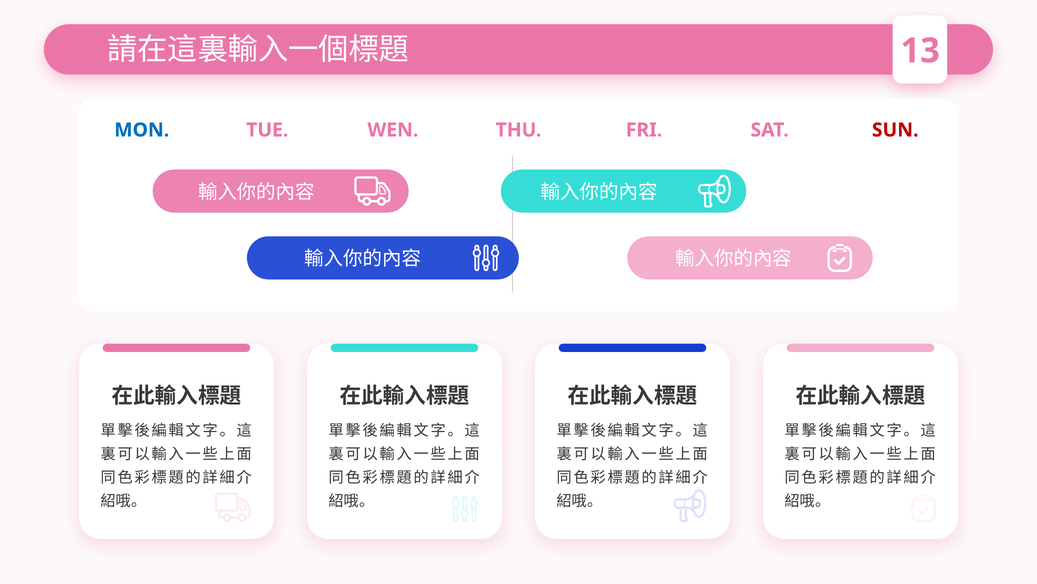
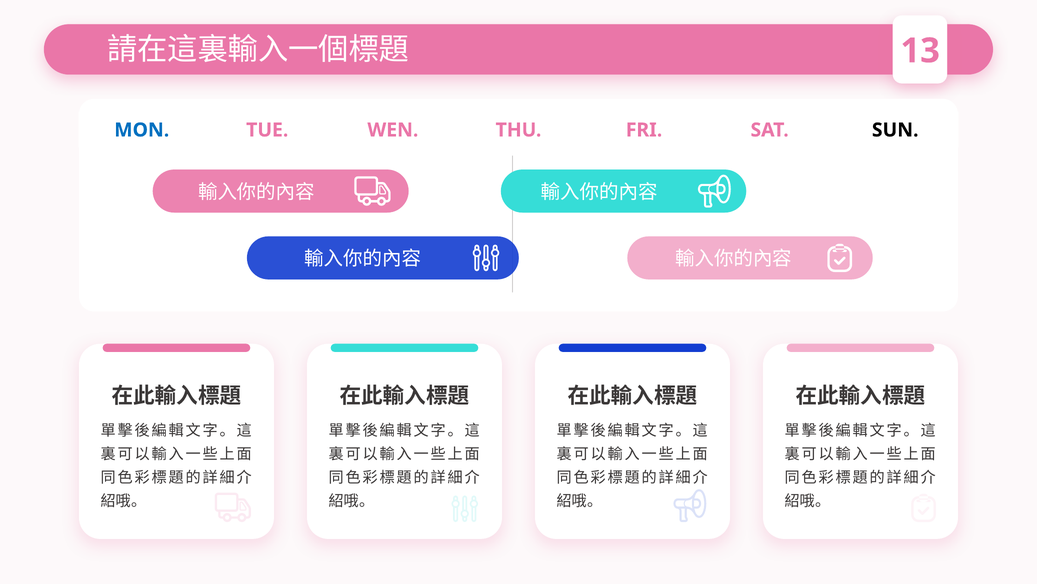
SUN colour: red -> black (895, 130)
